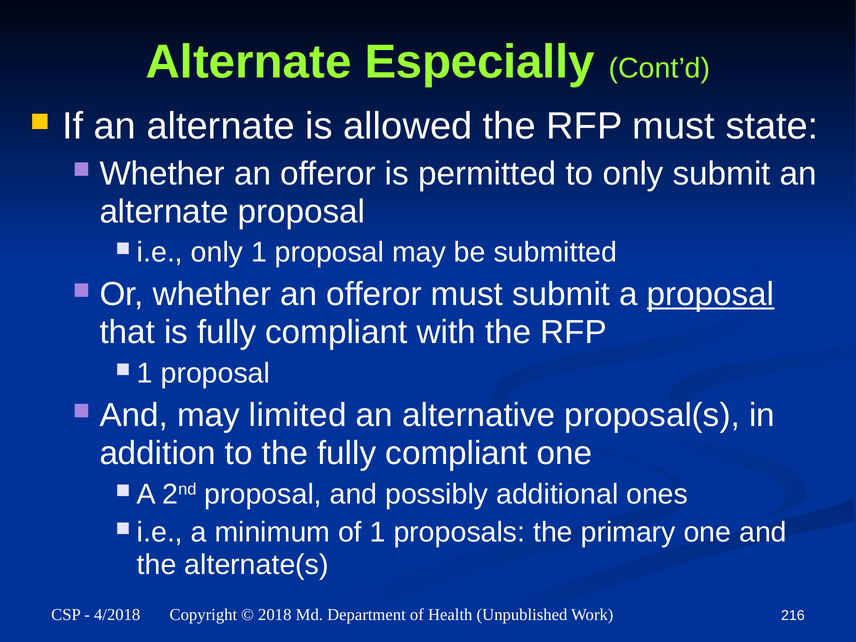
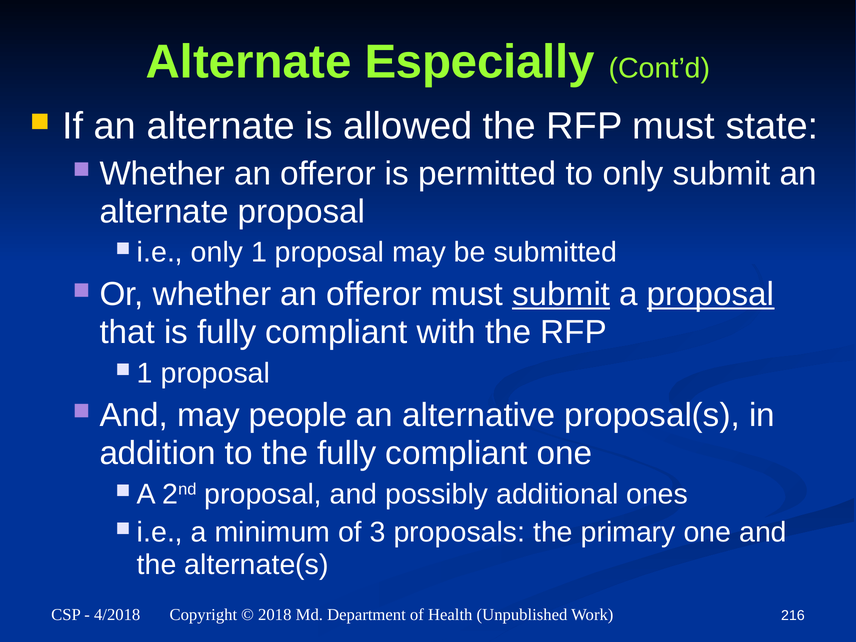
submit underline: none -> present (561, 294)
limited: limited -> people (298, 415)
of 1: 1 -> 3 (378, 532)
